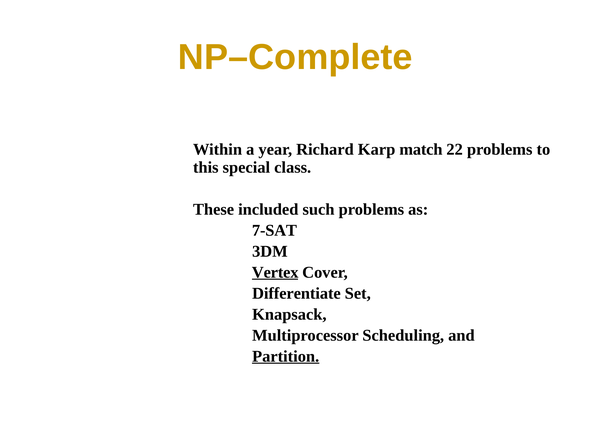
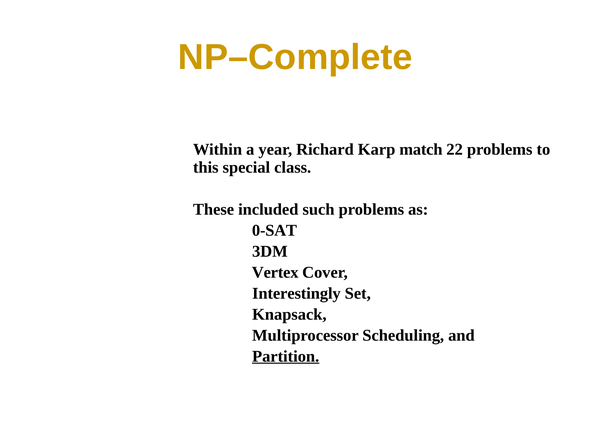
7-SAT: 7-SAT -> 0-SAT (274, 230)
Vertex underline: present -> none (275, 272)
Differentiate: Differentiate -> Interestingly (296, 293)
